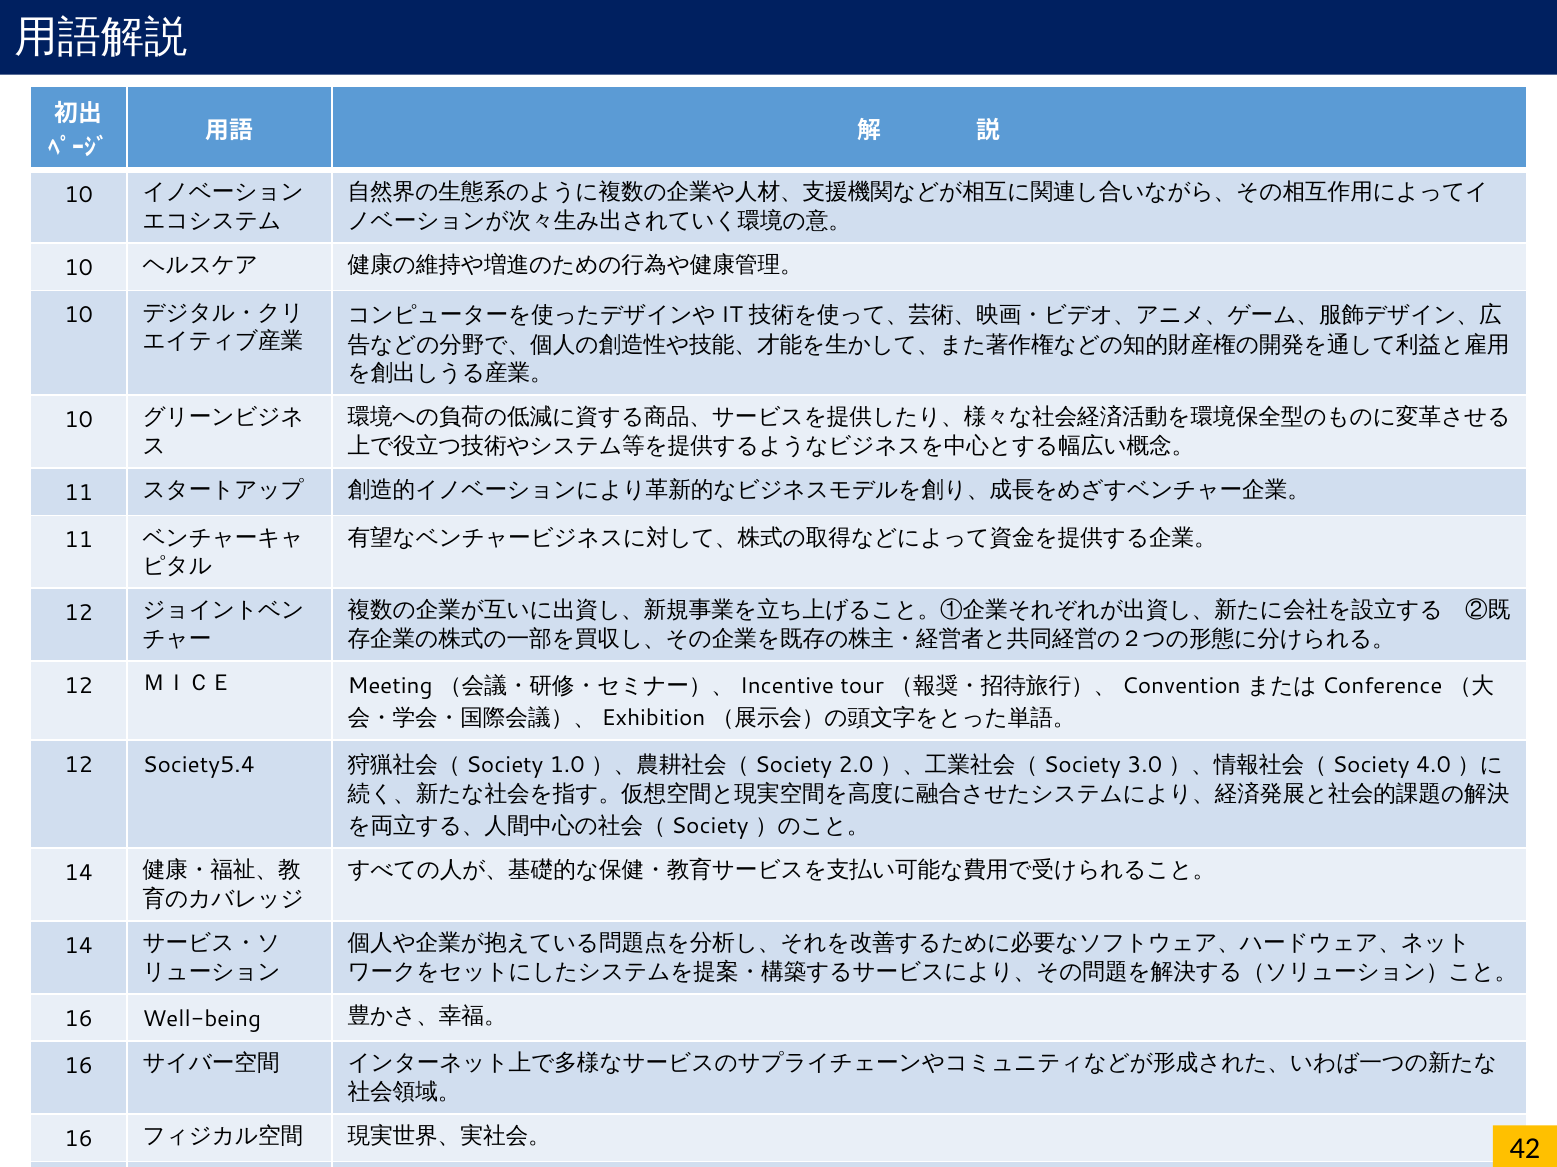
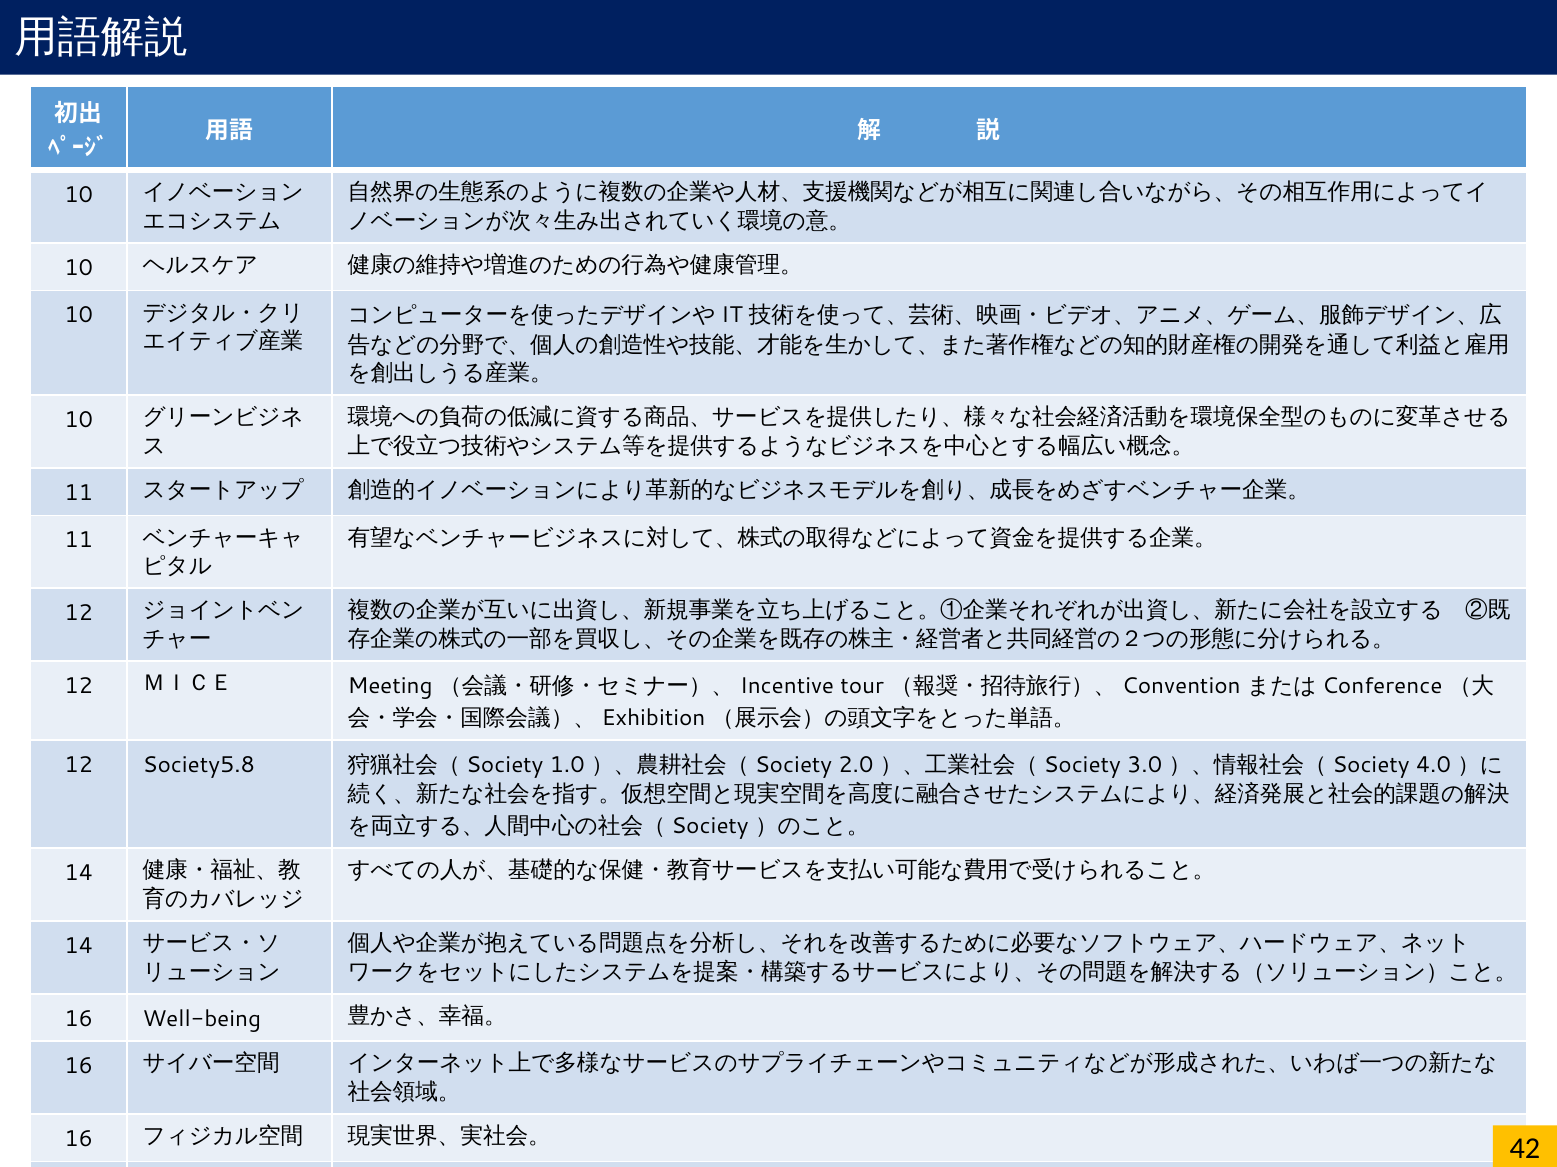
Society5.4: Society5.4 -> Society5.8 (199, 766)
